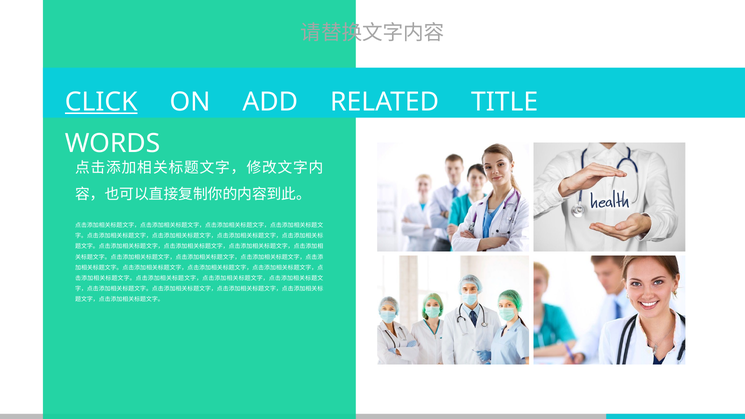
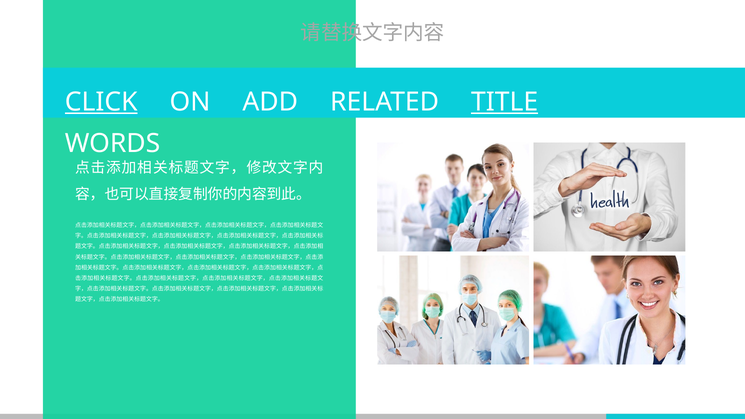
TITLE underline: none -> present (505, 102)
